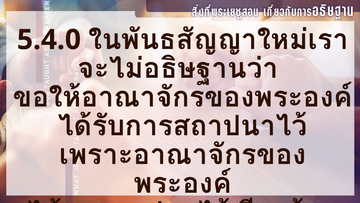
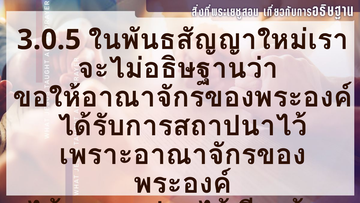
5.4.0: 5.4.0 -> 3.0.5 (49, 40)
